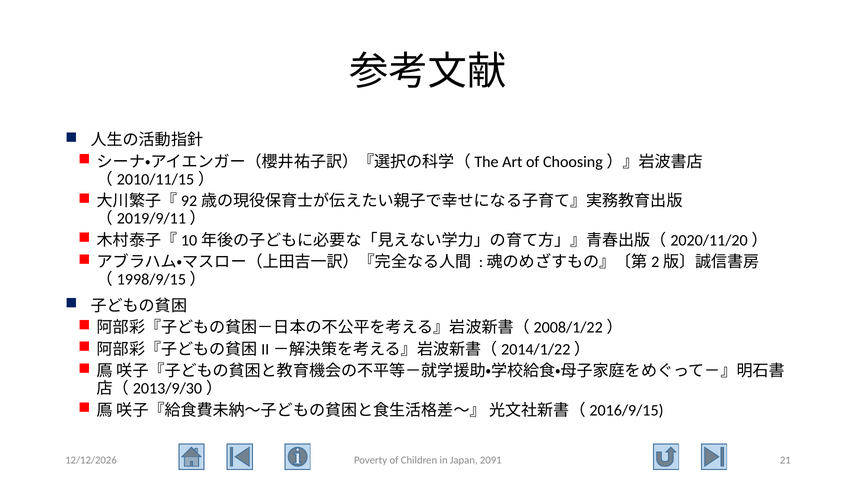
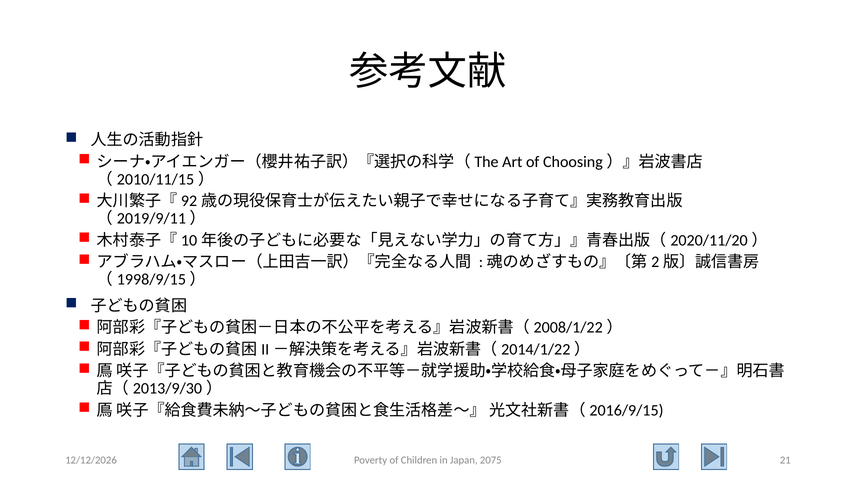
2091: 2091 -> 2075 (491, 460)
